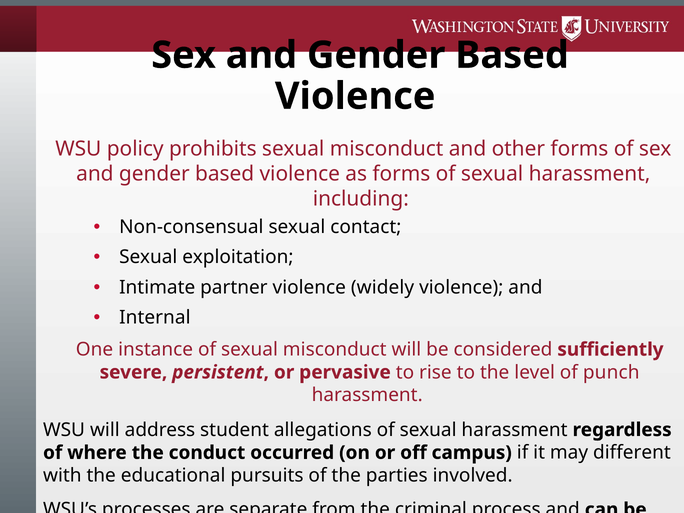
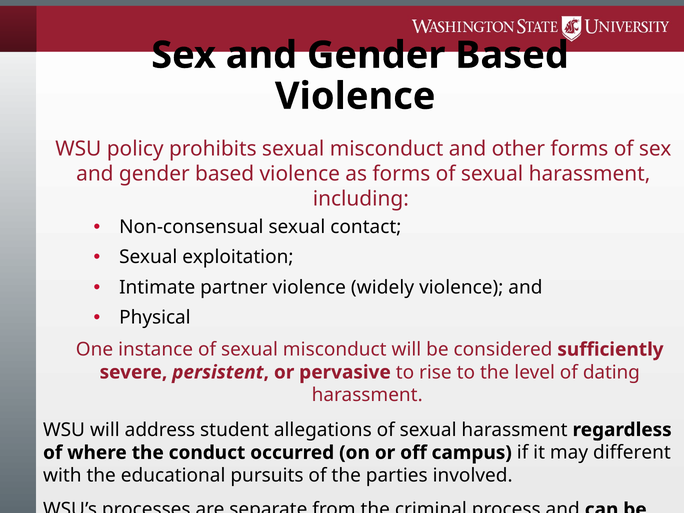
Internal: Internal -> Physical (155, 318)
punch: punch -> dating (611, 372)
